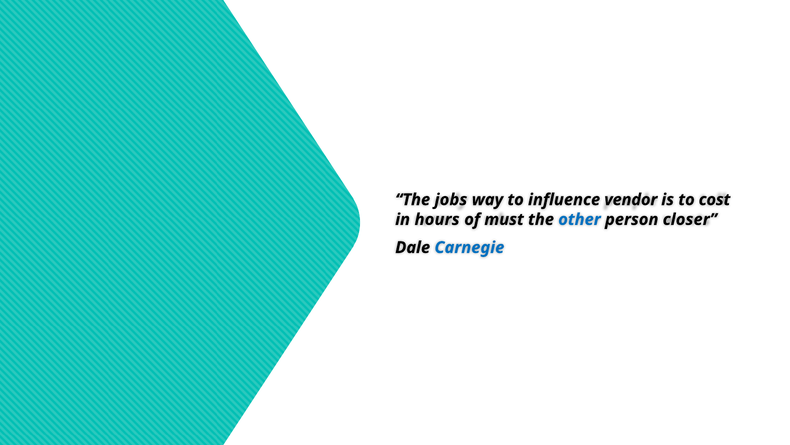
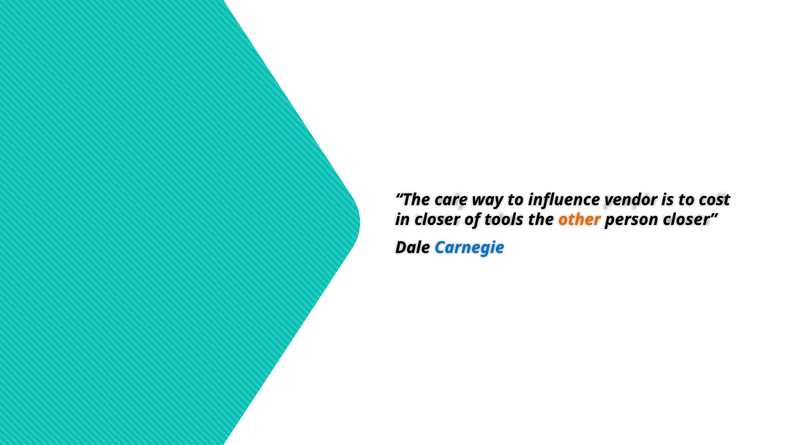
jobs: jobs -> care (451, 199)
in hours: hours -> closer (437, 219)
must: must -> tools (504, 219)
other colour: blue -> orange (579, 219)
